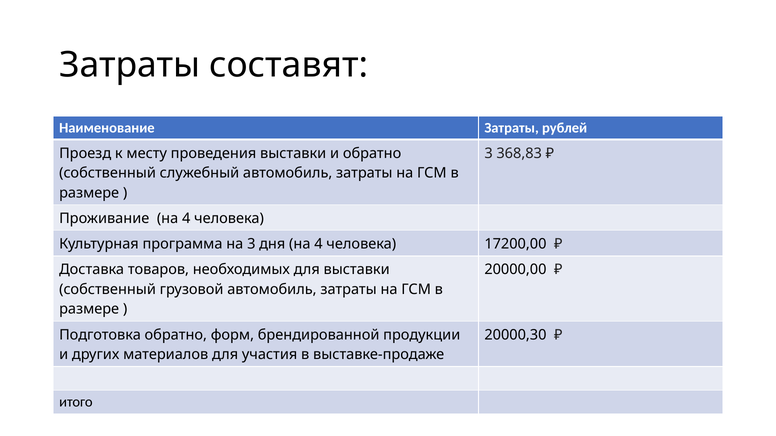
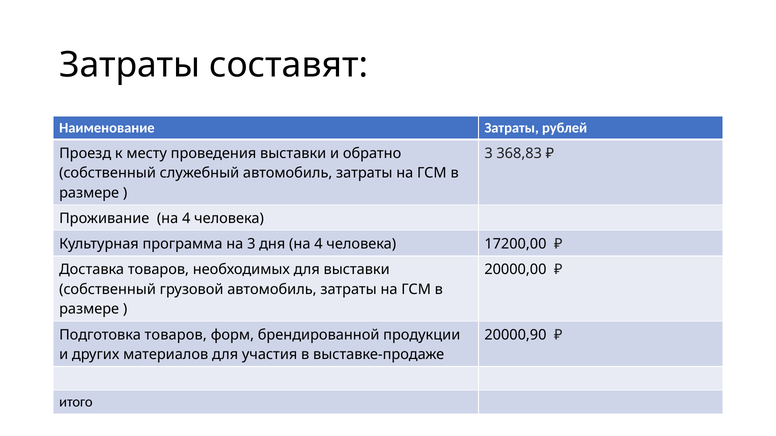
Подготовка обратно: обратно -> товаров (176, 335)
20000,30: 20000,30 -> 20000,90 (515, 335)
